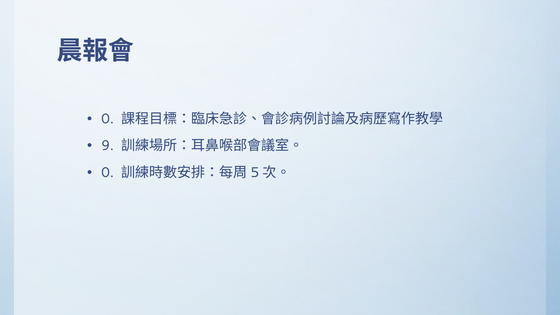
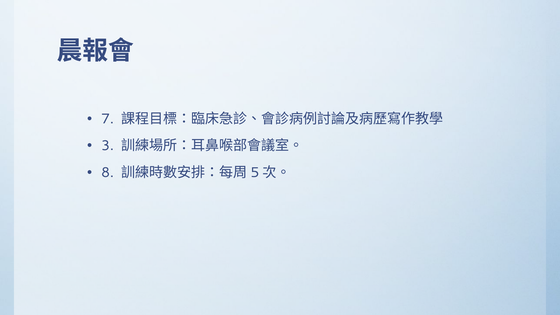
0: 0 -> 7 (107, 119)
9: 9 -> 3 (107, 146)
0: 0 -> 8 (107, 173)
